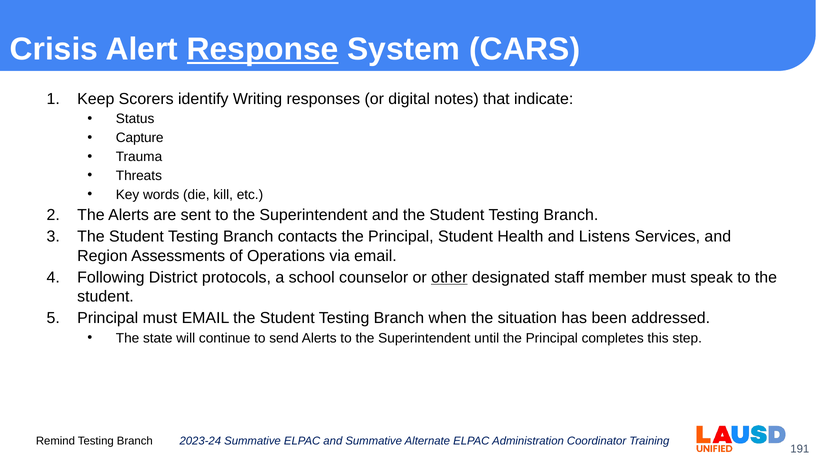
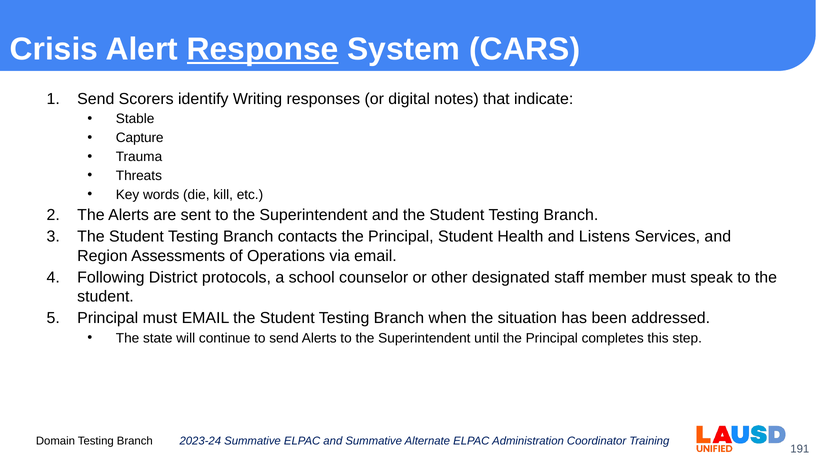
Keep: Keep -> Send (96, 99)
Status: Status -> Stable (135, 119)
other underline: present -> none (449, 277)
Remind: Remind -> Domain (55, 441)
